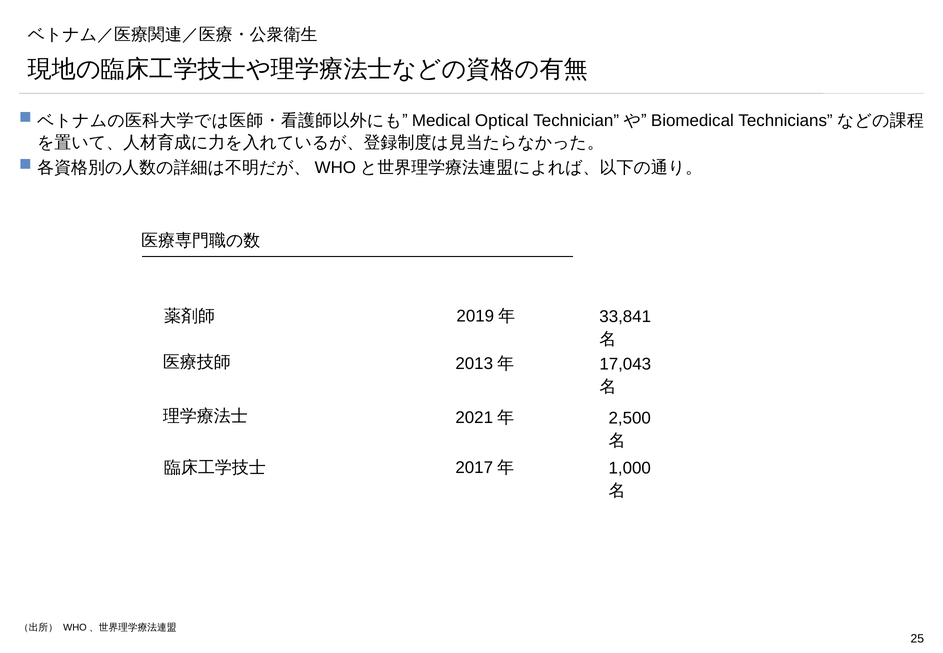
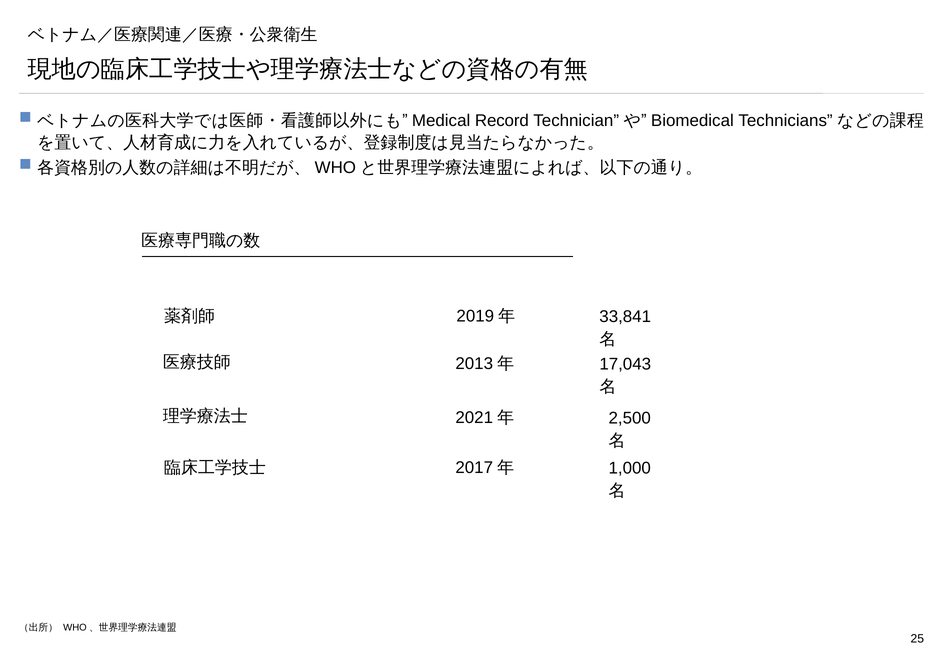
Optical: Optical -> Record (502, 120)
